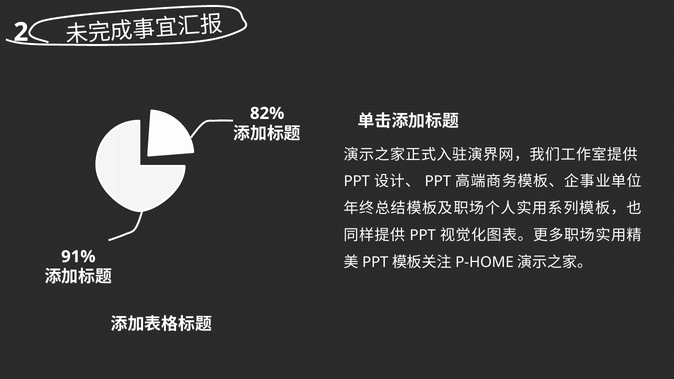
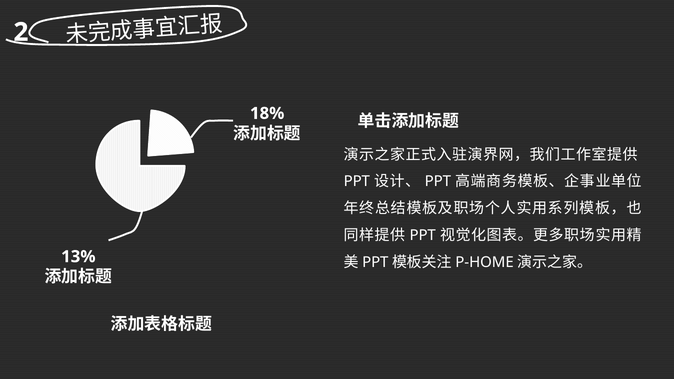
82%: 82% -> 18% (267, 113)
91%: 91% -> 13% (78, 257)
